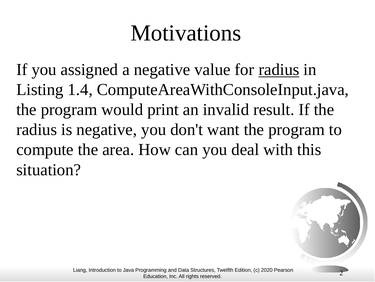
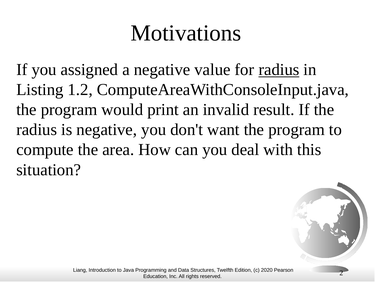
1.4: 1.4 -> 1.2 (80, 89)
